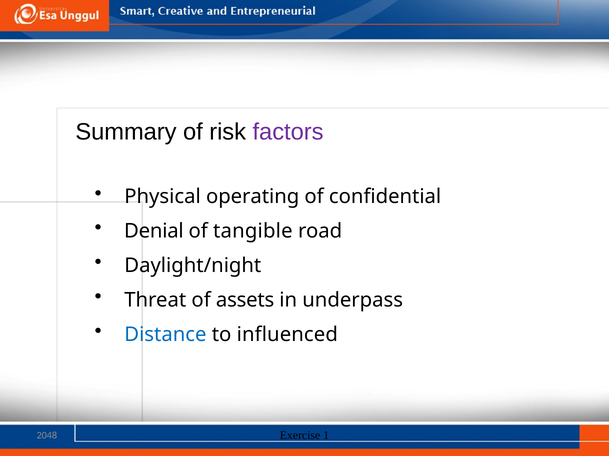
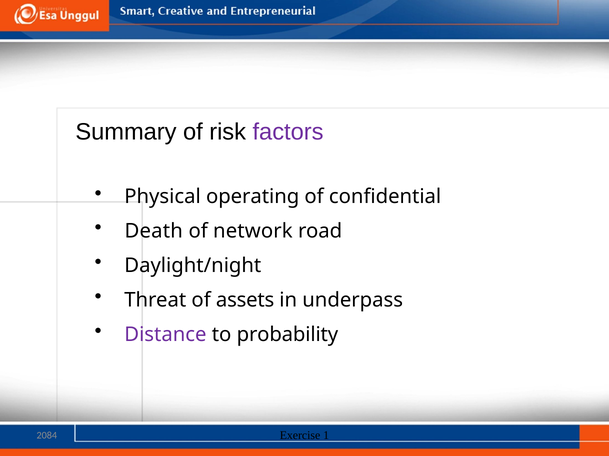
Denial: Denial -> Death (154, 231)
tangible: tangible -> network (253, 231)
Distance colour: blue -> purple (165, 335)
influenced: influenced -> probability (287, 335)
2048: 2048 -> 2084 (47, 436)
